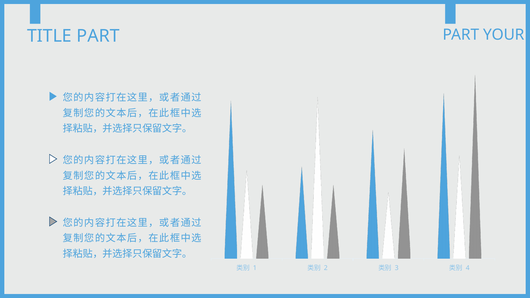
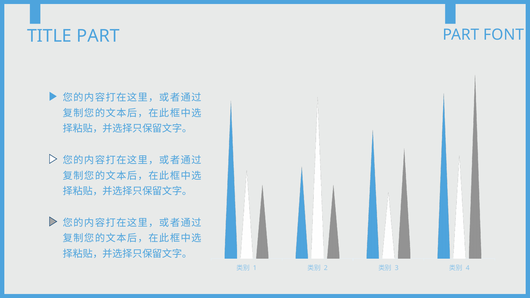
YOUR: YOUR -> FONT (504, 35)
